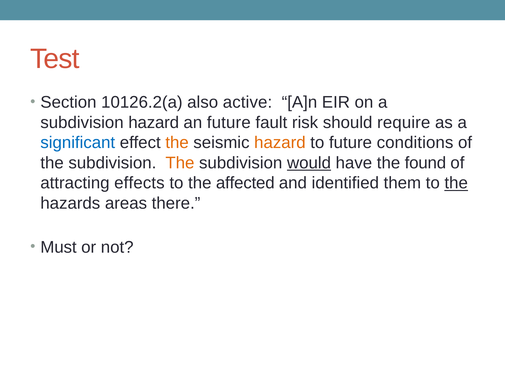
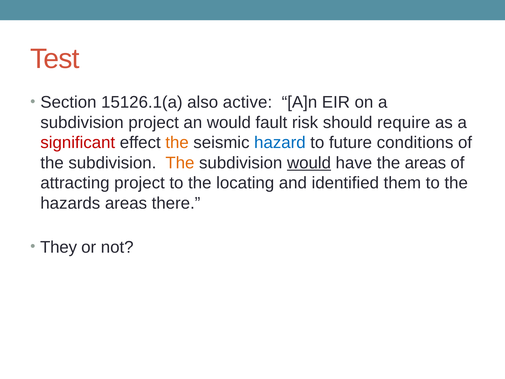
10126.2(a: 10126.2(a -> 15126.1(a (142, 102)
subdivision hazard: hazard -> project (154, 122)
an future: future -> would (229, 122)
significant colour: blue -> red (78, 143)
hazard colour: orange -> blue (280, 143)
the found: found -> areas (425, 163)
attracting effects: effects -> project (140, 183)
affected: affected -> locating (245, 183)
the underline: present -> none (456, 183)
Must: Must -> They (59, 247)
